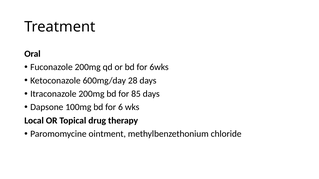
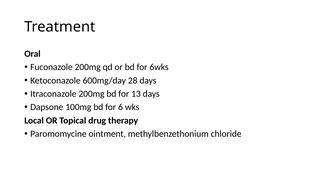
85: 85 -> 13 (136, 94)
